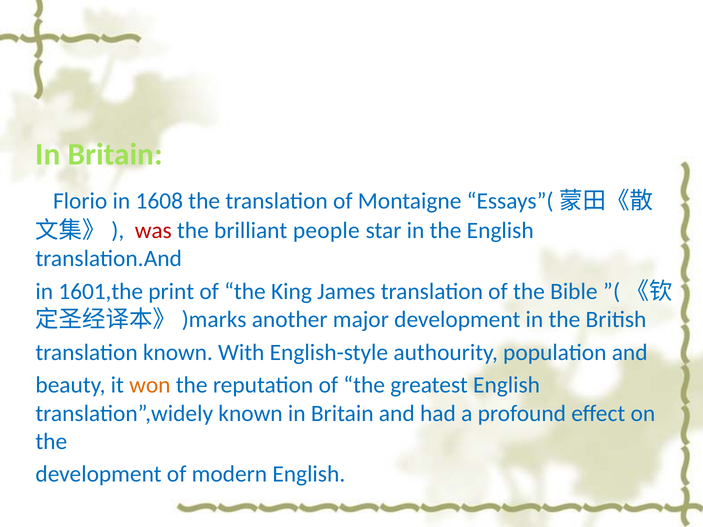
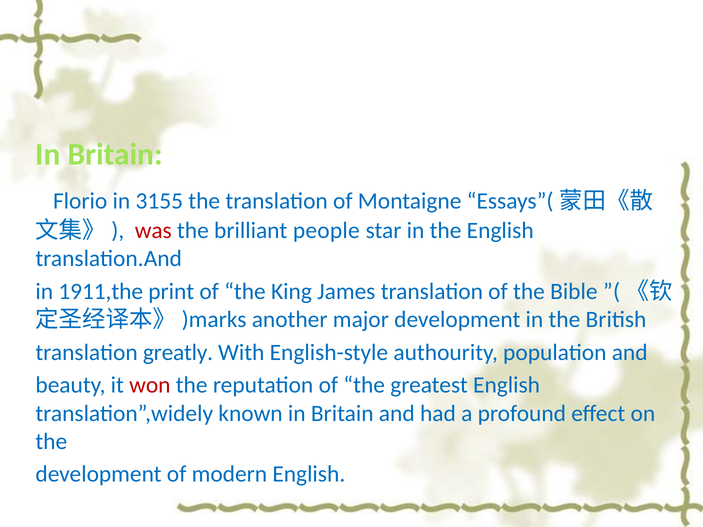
1608: 1608 -> 3155 (159, 201)
1601,the: 1601,the -> 1911,the (101, 292)
translation known: known -> greatly (178, 353)
won colour: orange -> red (150, 385)
